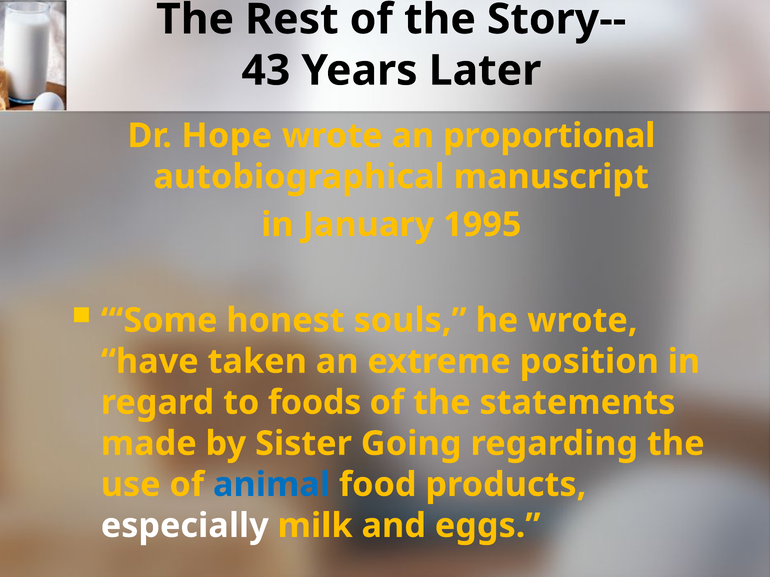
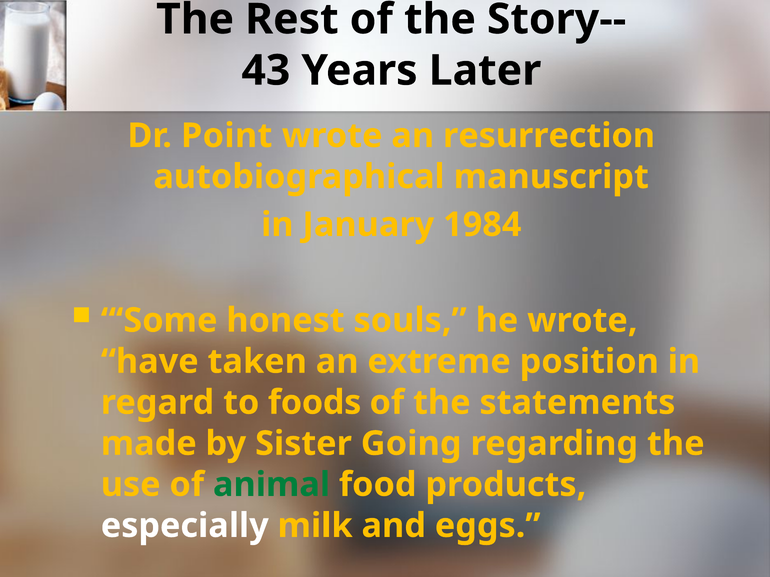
Hope: Hope -> Point (227, 136)
proportional: proportional -> resurrection (549, 136)
1995: 1995 -> 1984 (482, 225)
animal colour: blue -> green (272, 485)
